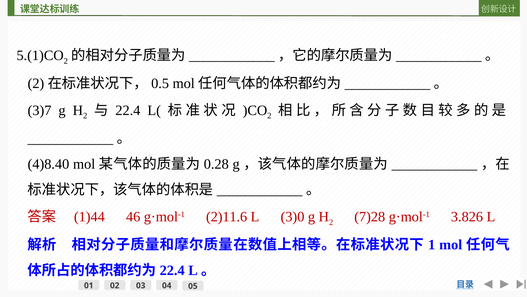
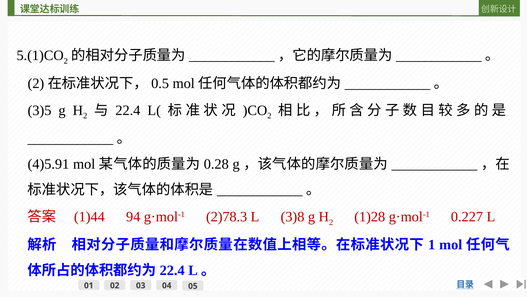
3)7: 3)7 -> 3)5 (40, 110)
4)8.40: 4)8.40 -> 4)5.91 (48, 164)
46: 46 -> 94 (133, 216)
2)11.6: 2)11.6 -> 2)78.3 (227, 216)
3)0: 3)0 -> 3)8 (292, 216)
7)28: 7)28 -> 1)28 (370, 216)
3.826: 3.826 -> 0.227 (467, 216)
